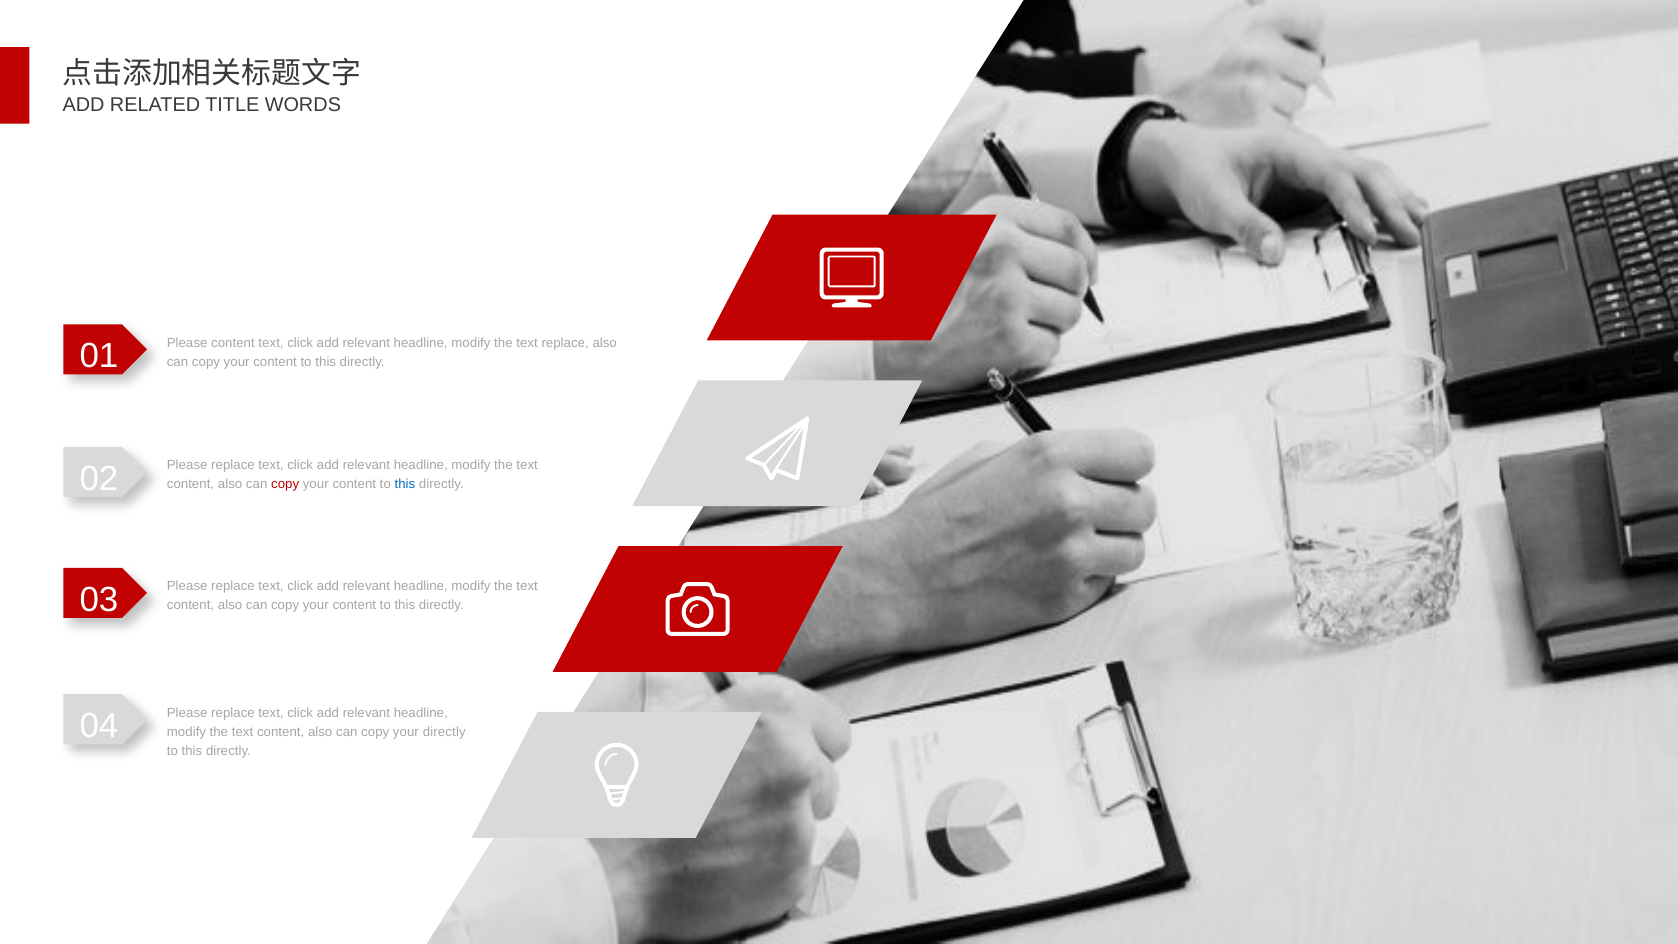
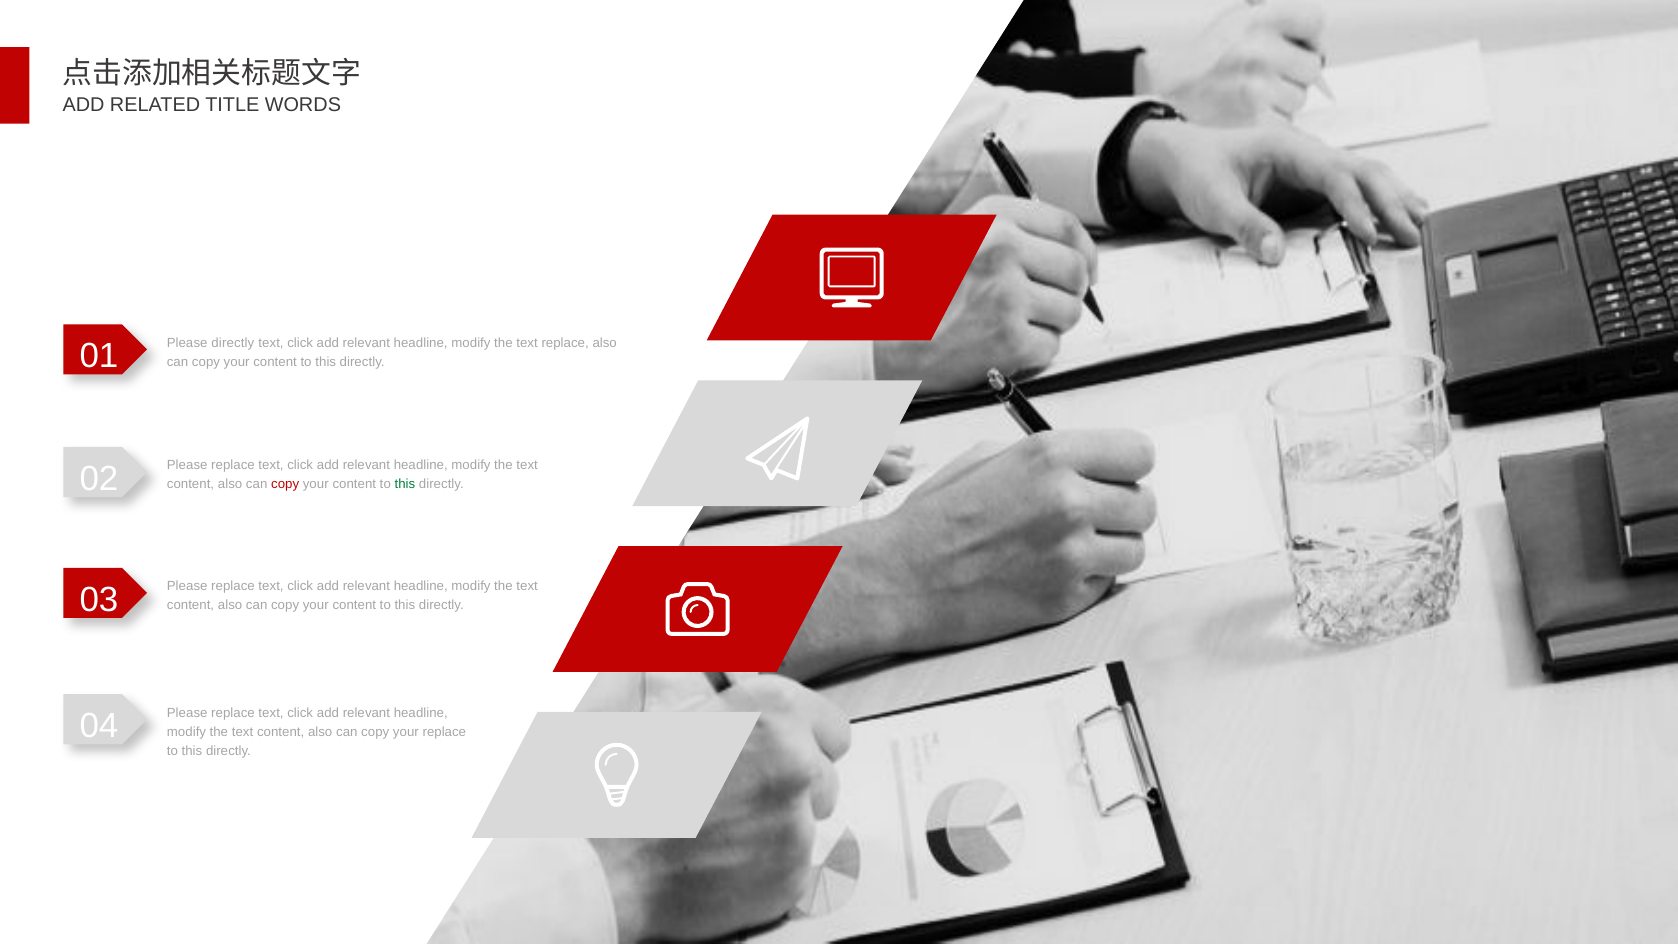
Please content: content -> directly (233, 343)
this colour: blue -> green (405, 485)
your directly: directly -> replace (444, 732)
